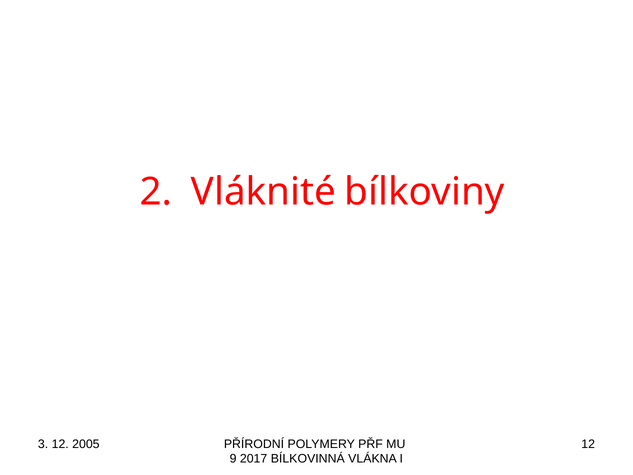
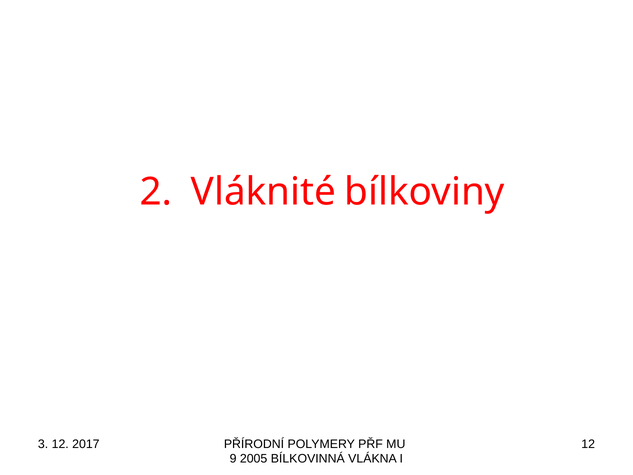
2005: 2005 -> 2017 (86, 444)
2017: 2017 -> 2005 (254, 459)
